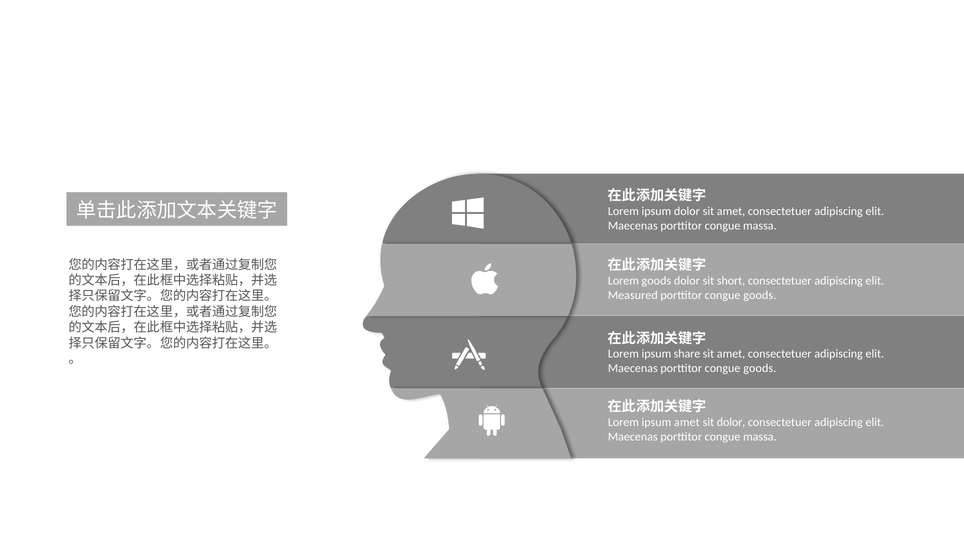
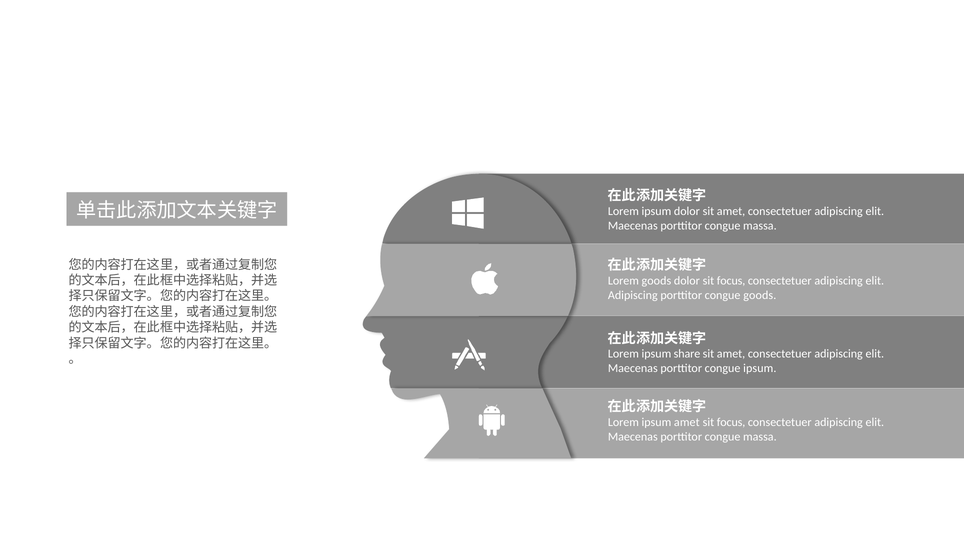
dolor sit short: short -> focus (731, 281)
Measured: Measured -> Adipiscing (633, 295)
Maecenas porttitor congue goods: goods -> ipsum (760, 369)
dolor: dolor -> focus (731, 422)
